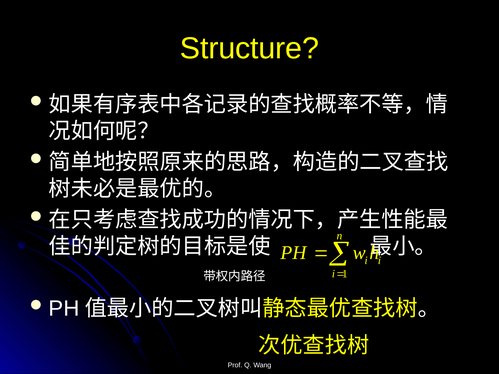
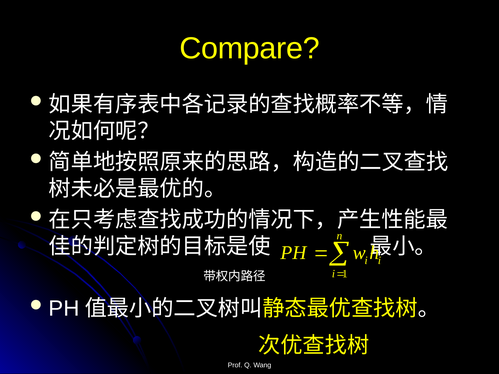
Structure: Structure -> Compare (250, 48)
